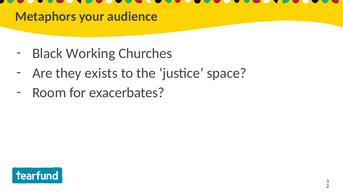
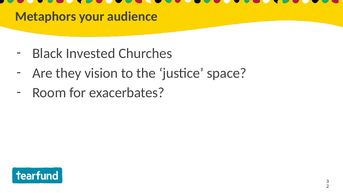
Working: Working -> Invested (91, 53)
exists: exists -> vision (101, 73)
